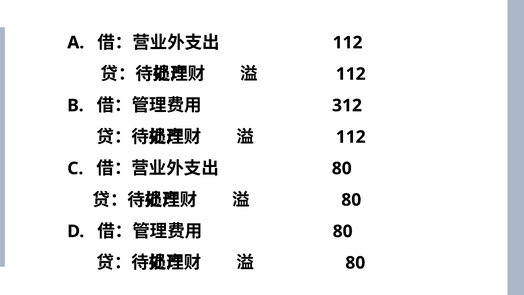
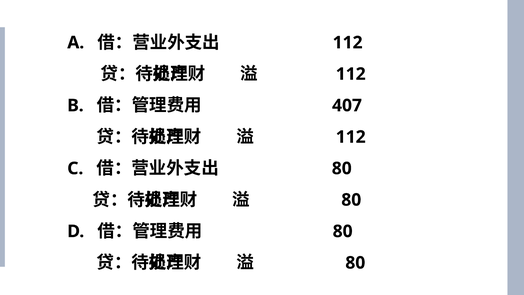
312: 312 -> 407 (347, 105)
